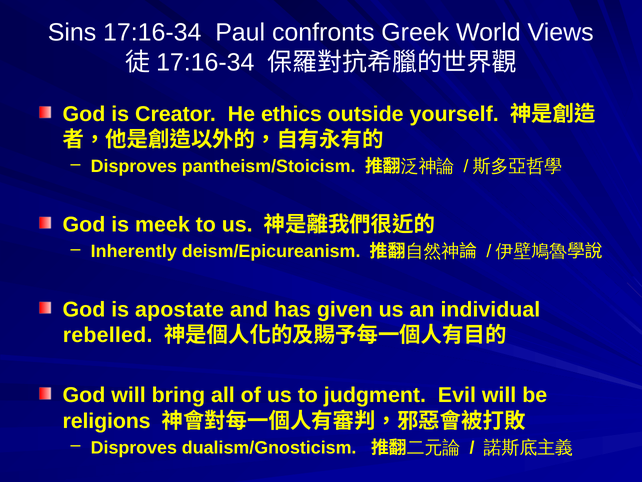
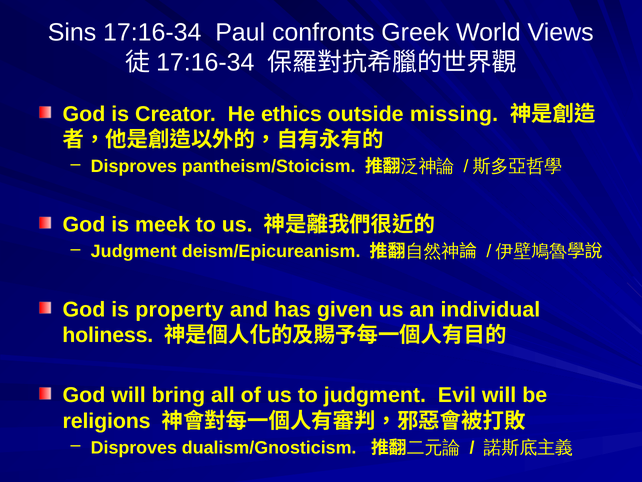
yourself: yourself -> missing (454, 114)
Inherently: Inherently -> Judgment (134, 251)
apostate: apostate -> property (179, 309)
rebelled: rebelled -> holiness (108, 335)
